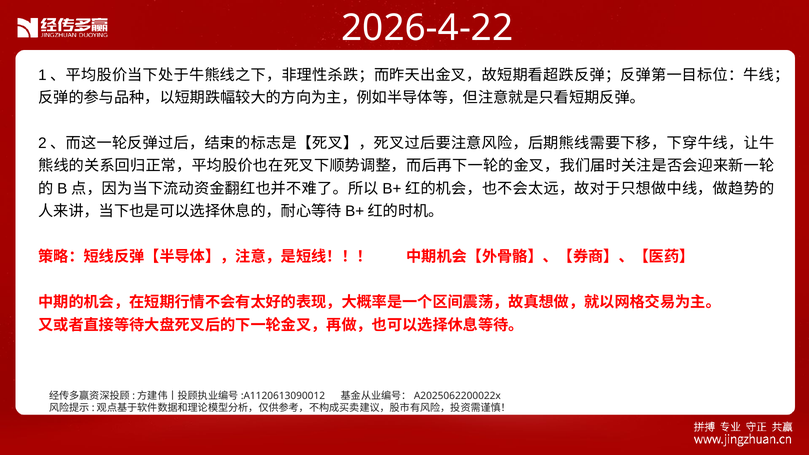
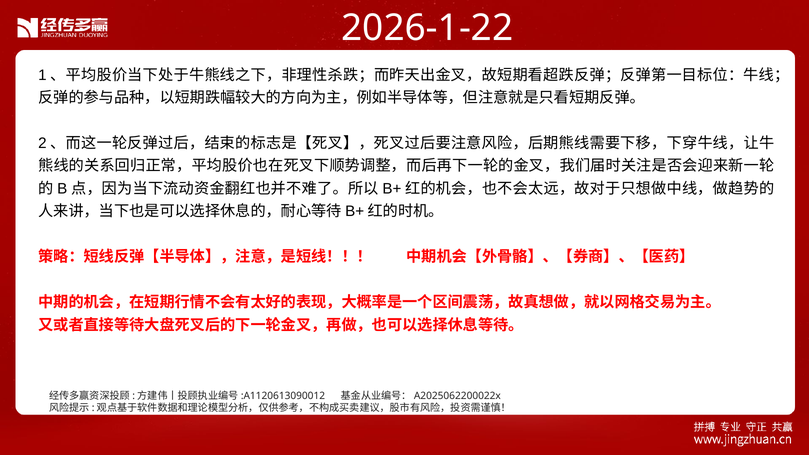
2026-4-22: 2026-4-22 -> 2026-1-22 (427, 28)
